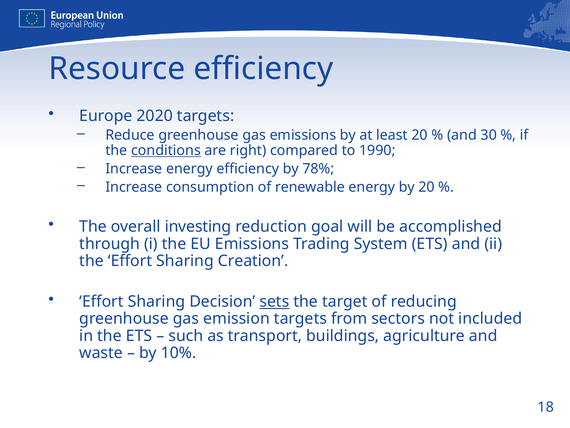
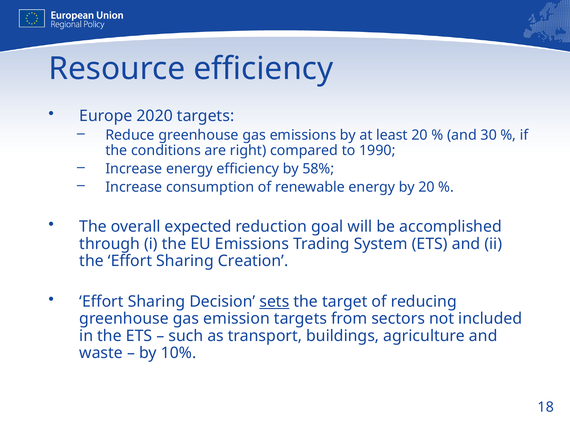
conditions underline: present -> none (166, 150)
78%: 78% -> 58% (318, 169)
investing: investing -> expected (198, 226)
